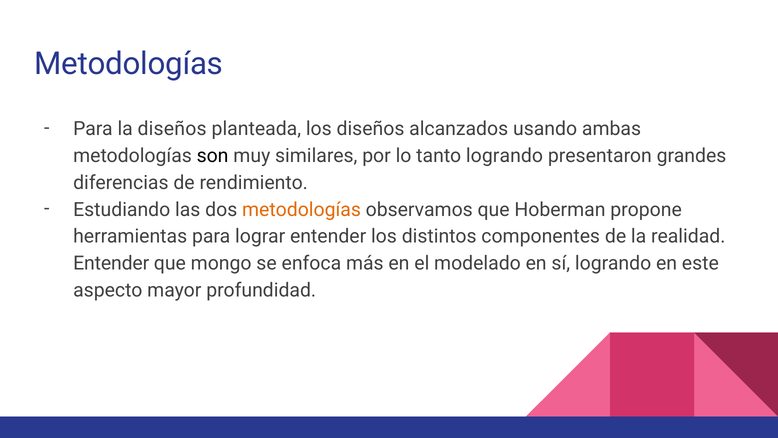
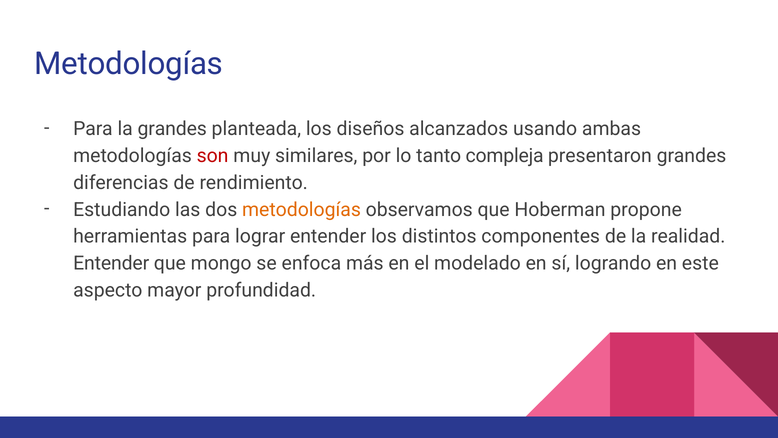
la diseños: diseños -> grandes (172, 129)
son colour: black -> red (213, 156)
tanto logrando: logrando -> compleja (505, 156)
